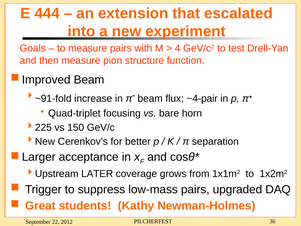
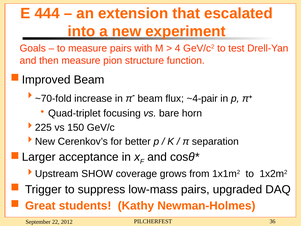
~91-fold: ~91-fold -> ~70-fold (53, 99)
LATER: LATER -> SHOW (97, 174)
